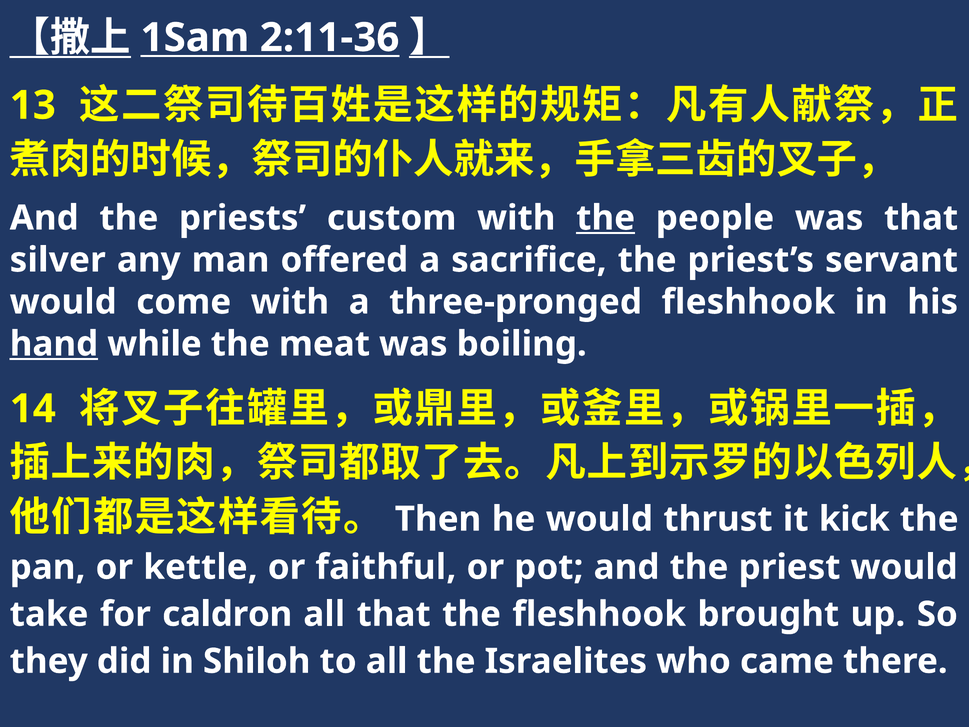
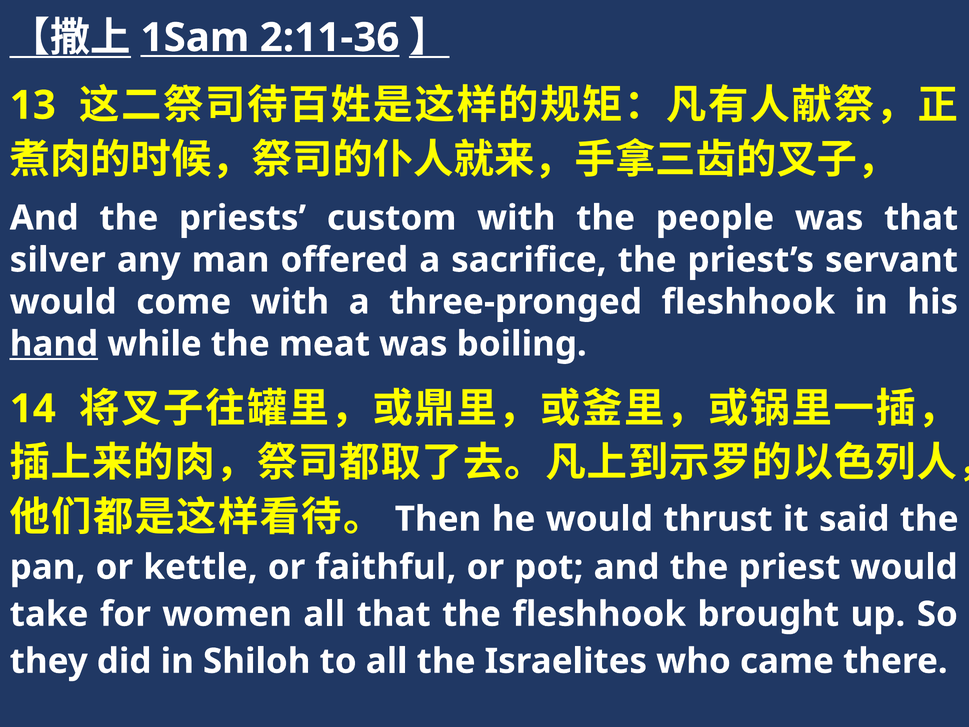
the underline: present -> none (606, 218)
kick: kick -> said (854, 519)
caldron: caldron -> women (227, 614)
